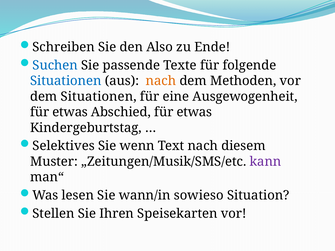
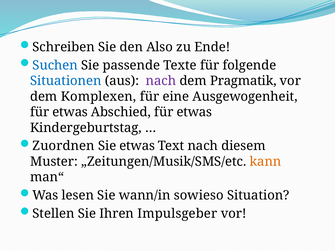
nach colour: orange -> purple (161, 81)
Methoden: Methoden -> Pragmatik (243, 81)
dem Situationen: Situationen -> Komplexen (99, 97)
Selektives: Selektives -> Zuordnen (64, 146)
Sie wenn: wenn -> etwas (137, 146)
kann colour: purple -> orange (266, 162)
Speisekarten: Speisekarten -> Impulsgeber (177, 214)
